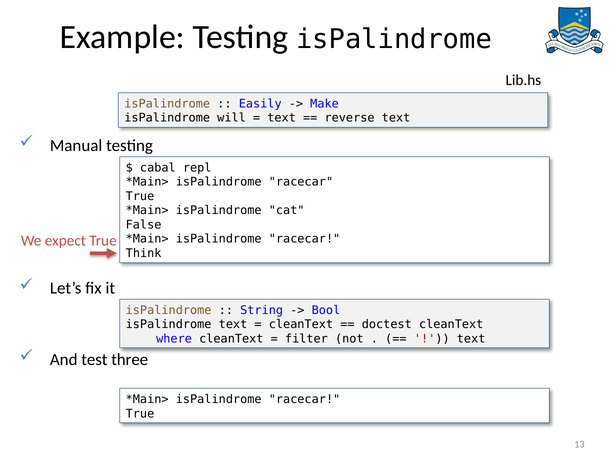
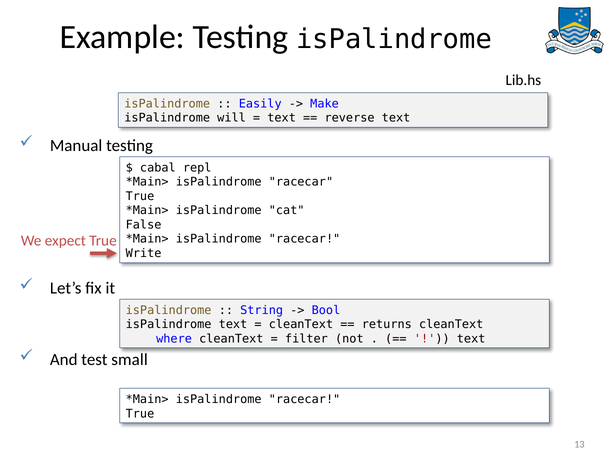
Think: Think -> Write (144, 253)
doctest: doctest -> returns (387, 324)
three: three -> small (130, 359)
